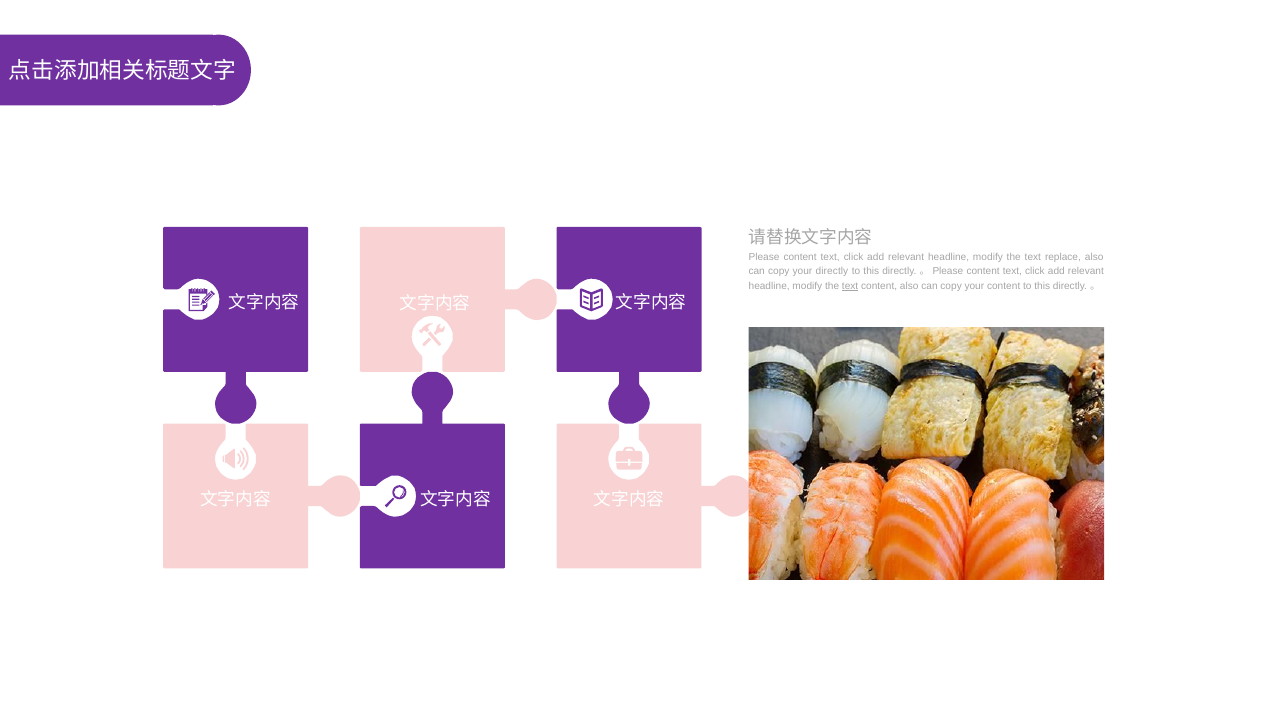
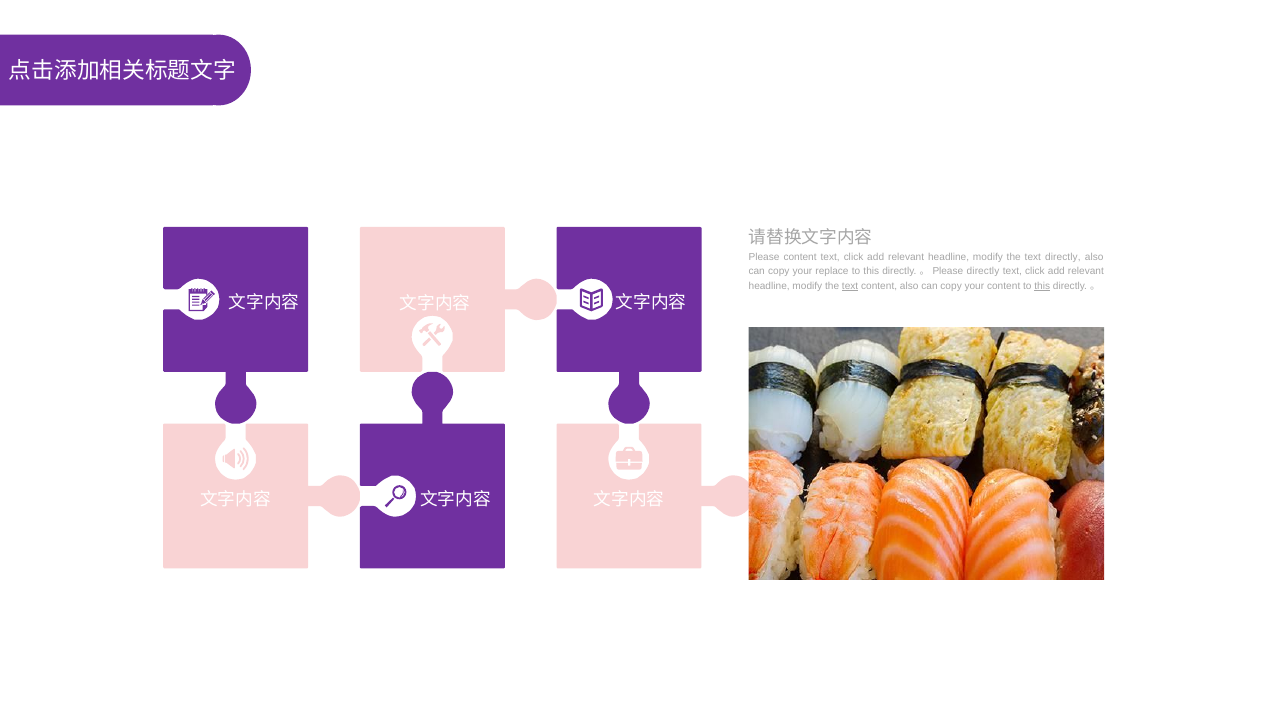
text replace: replace -> directly (1063, 257)
your directly: directly -> replace (832, 272)
content: content -> directly (983, 272)
this underline: none -> present (1042, 286)
